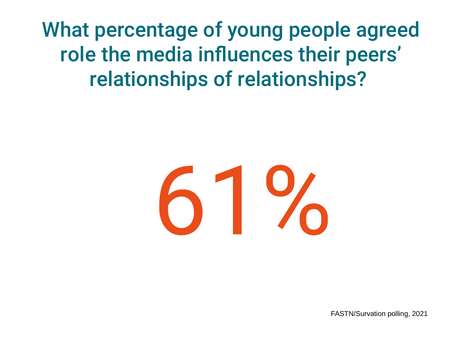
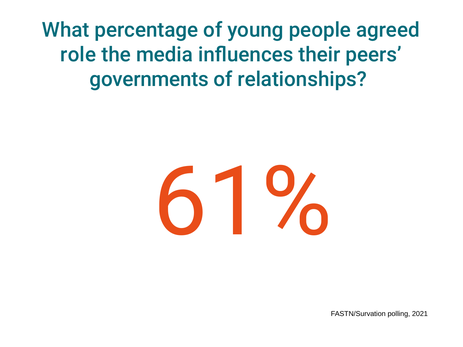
relationships: relationships -> governments (149, 80)
